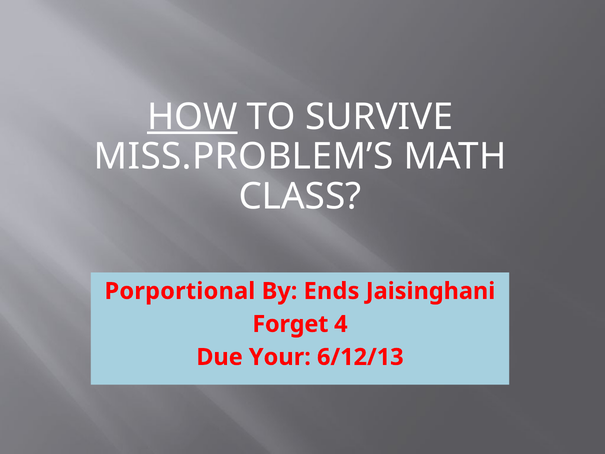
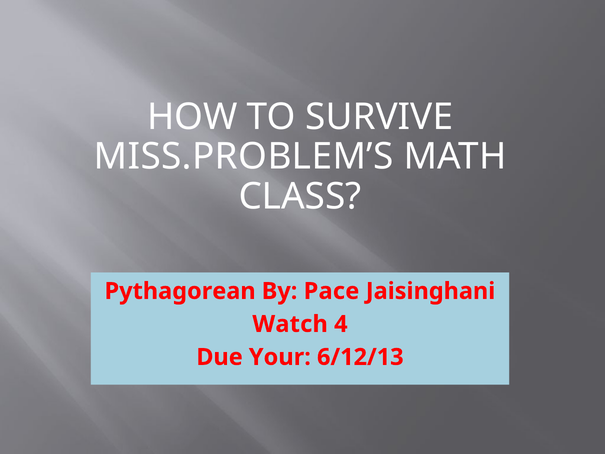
HOW underline: present -> none (192, 117)
Porportional: Porportional -> Pythagorean (180, 291)
Ends: Ends -> Pace (331, 291)
Forget: Forget -> Watch (290, 324)
